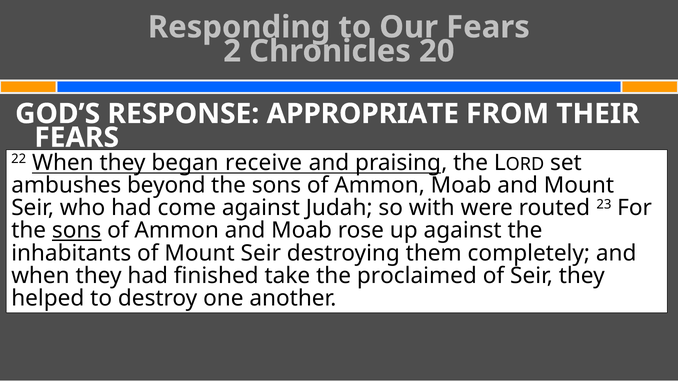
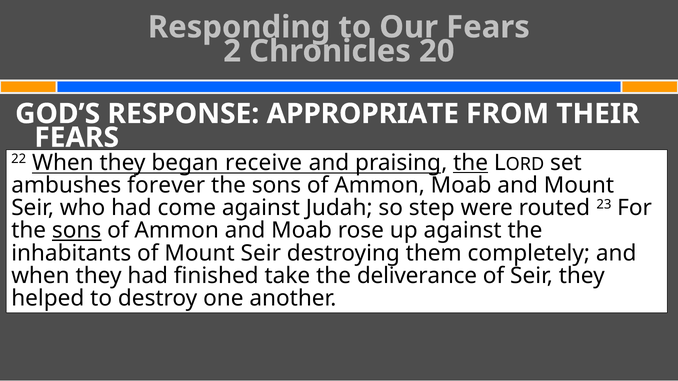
the underline: none -> present (471, 163)
beyond: beyond -> forever (166, 185)
with: with -> step (432, 208)
proclaimed: proclaimed -> deliverance (417, 276)
